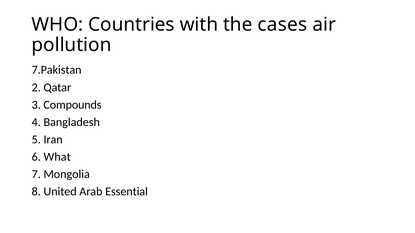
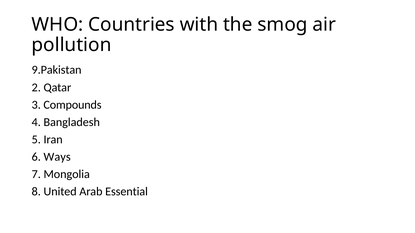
cases: cases -> smog (282, 25)
7.Pakistan: 7.Pakistan -> 9.Pakistan (57, 70)
What: What -> Ways (57, 157)
